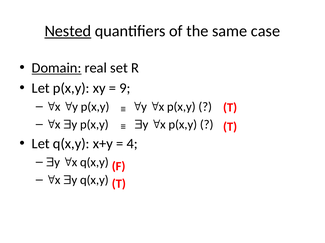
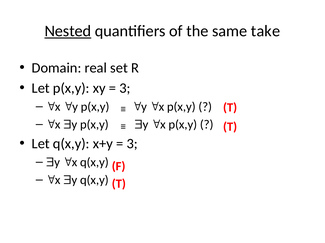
case: case -> take (266, 31)
Domain underline: present -> none (57, 68)
9: 9 -> 3 (125, 88)
4: 4 -> 3 (132, 144)
